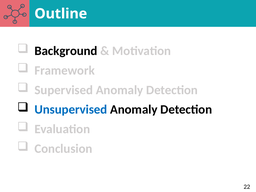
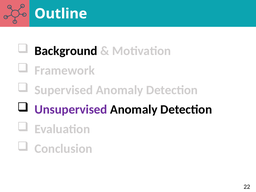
Unsupervised colour: blue -> purple (71, 110)
